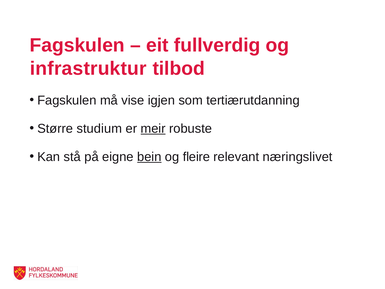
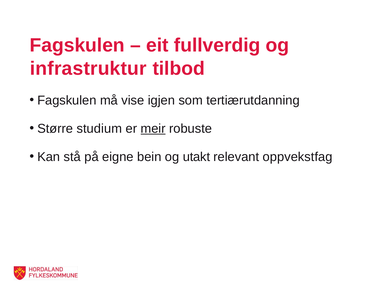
bein underline: present -> none (149, 157)
fleire: fleire -> utakt (196, 157)
næringslivet: næringslivet -> oppvekstfag (298, 157)
